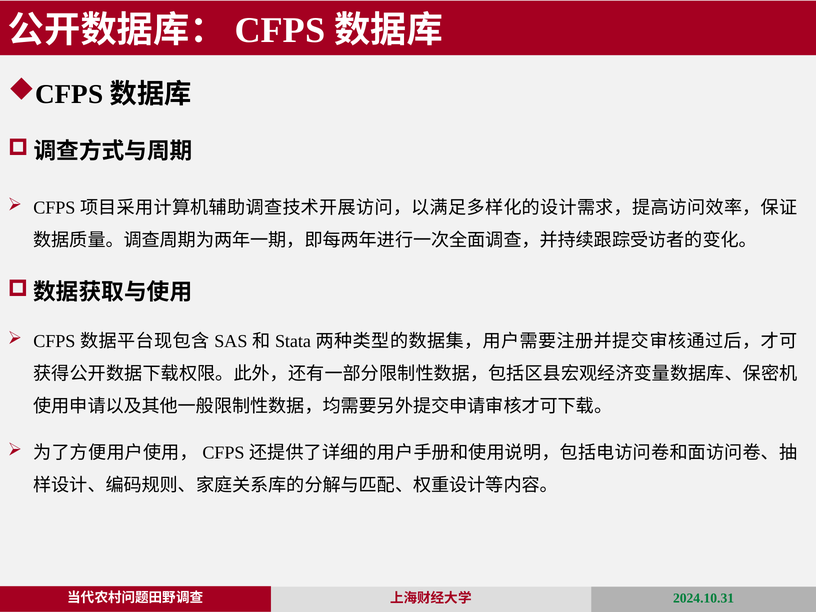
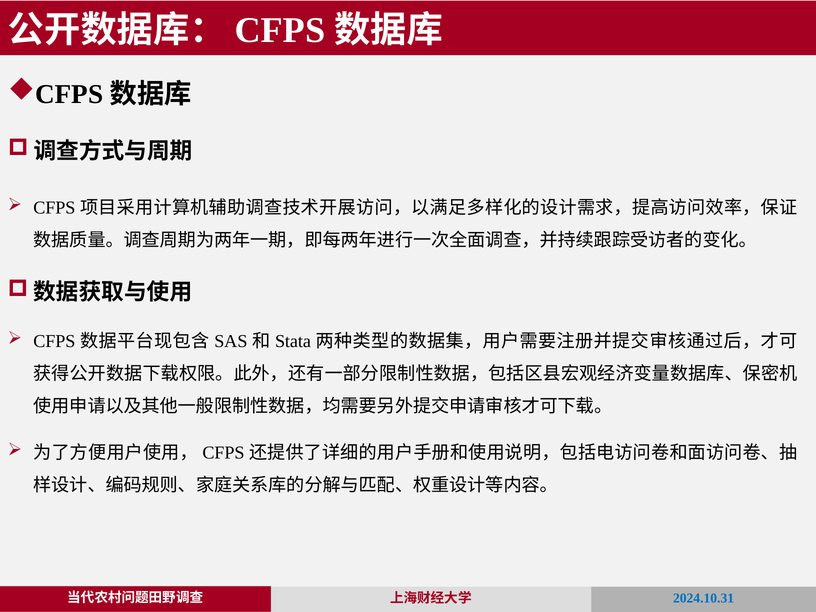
2024.10.31 colour: green -> blue (704, 598)
